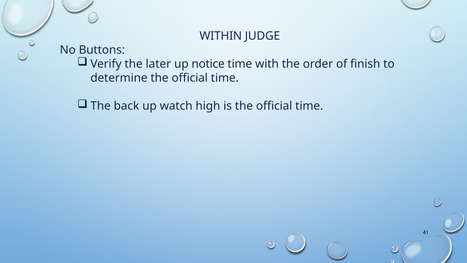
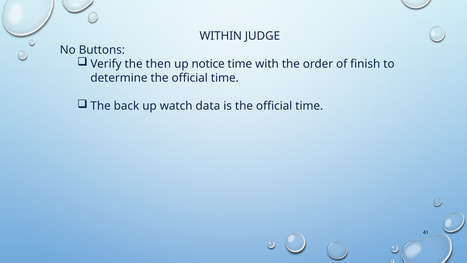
later: later -> then (158, 64)
high: high -> data (208, 106)
